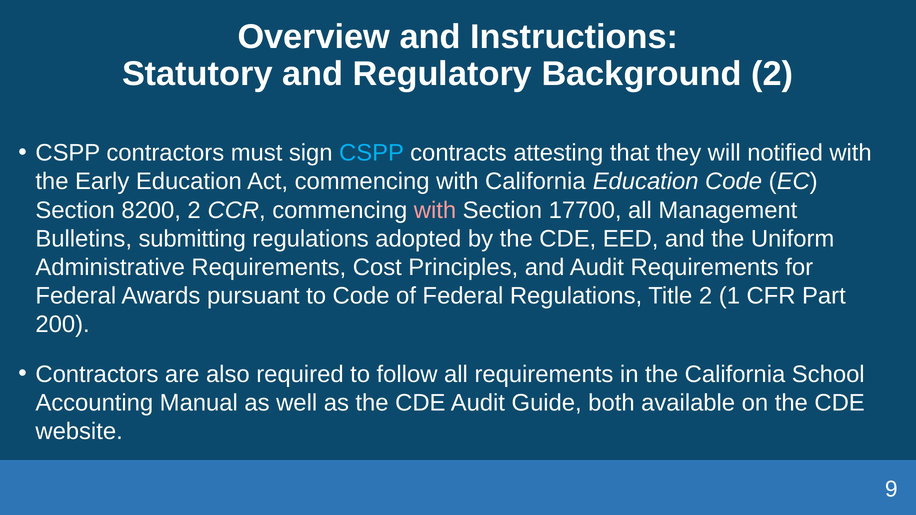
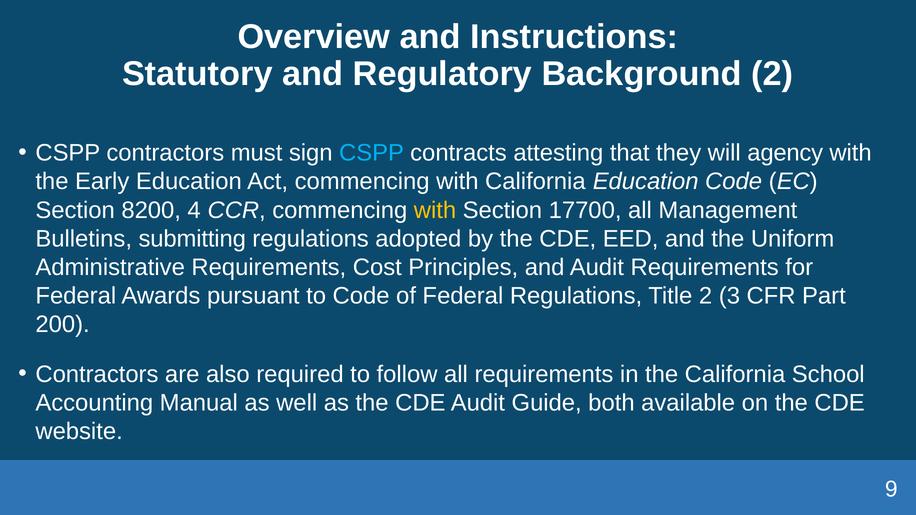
notified: notified -> agency (785, 153)
8200 2: 2 -> 4 (194, 210)
with colour: pink -> yellow (435, 210)
1: 1 -> 3 (729, 296)
